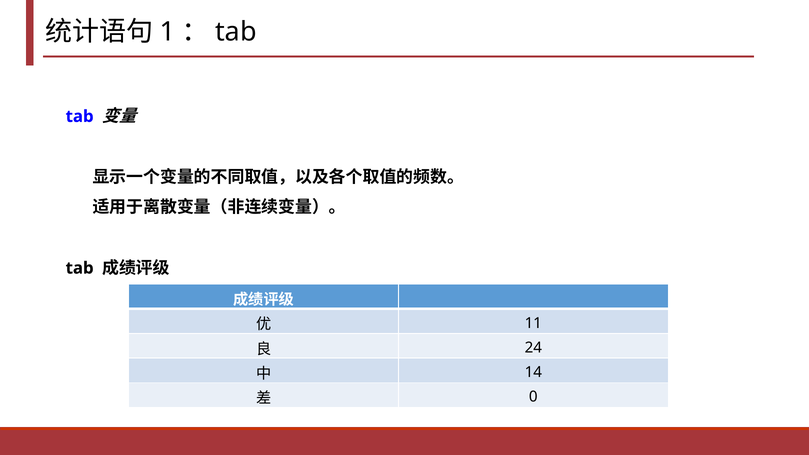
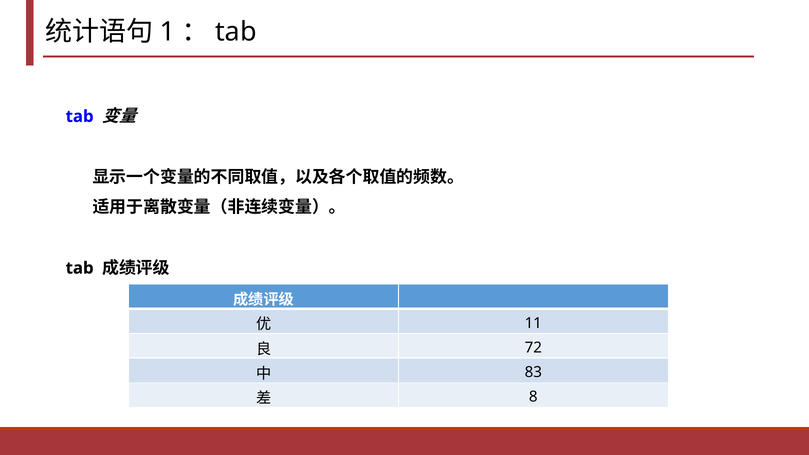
24: 24 -> 72 (533, 348)
14: 14 -> 83 (533, 372)
0: 0 -> 8 (533, 397)
